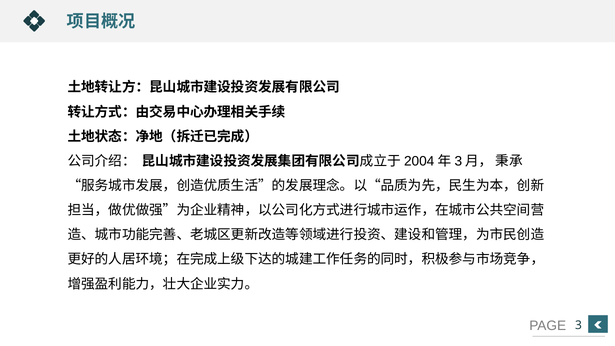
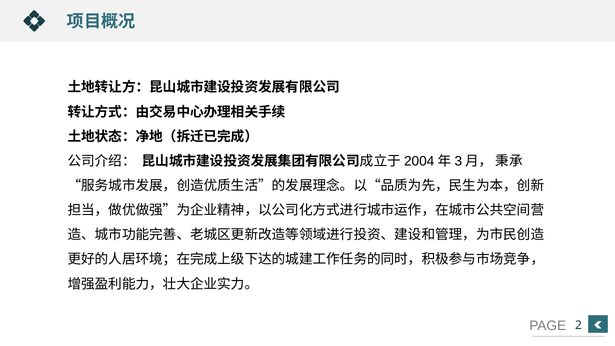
3: 3 -> 2 (578, 325)
